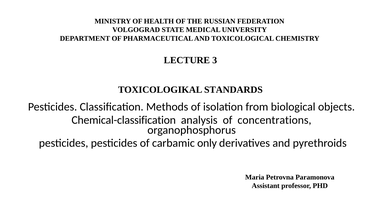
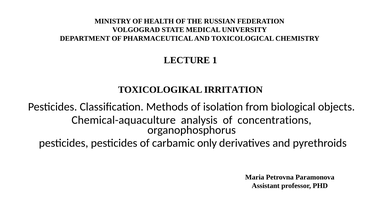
3: 3 -> 1 (215, 60)
STANDARDS: STANDARDS -> IRRITATION (233, 90)
Chemical-classification: Chemical-classification -> Chemical-aquaculture (124, 120)
